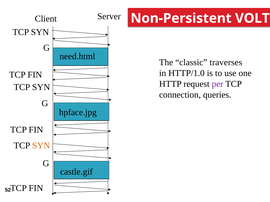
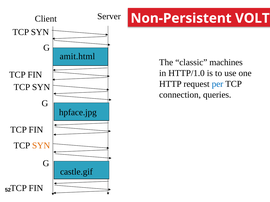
need.html: need.html -> amit.html (77, 56)
traverses: traverses -> machines (226, 63)
per colour: purple -> blue (218, 84)
